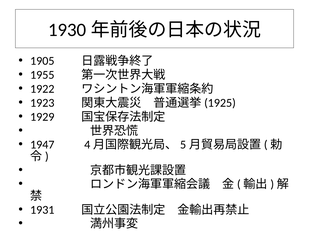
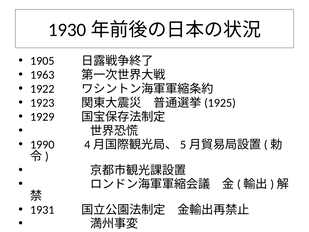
1955: 1955 -> 1963 (42, 75)
1947: 1947 -> 1990 (42, 145)
